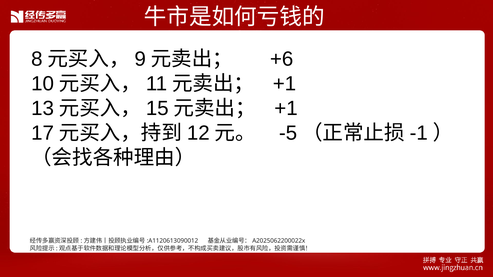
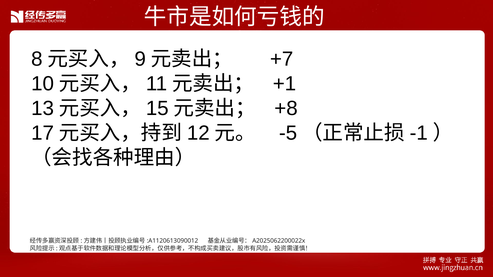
+6: +6 -> +7 (282, 59)
+1: +1 -> +8 (286, 109)
